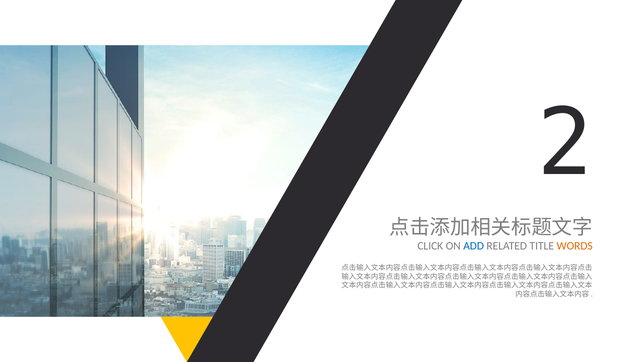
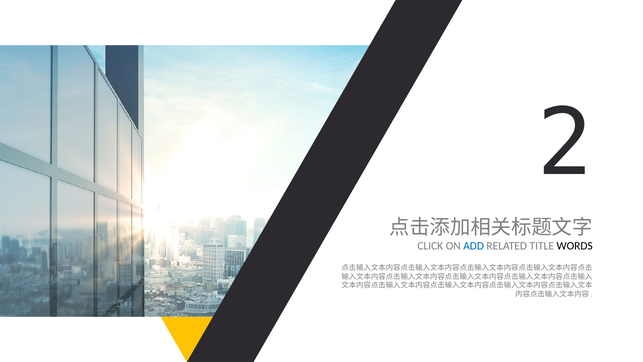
WORDS colour: orange -> black (575, 246)
